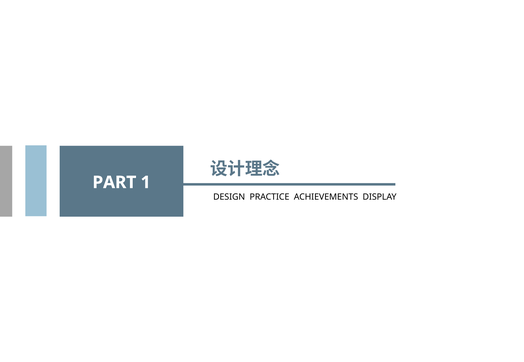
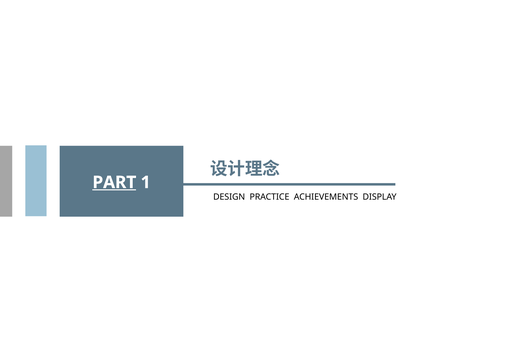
PART underline: none -> present (114, 183)
